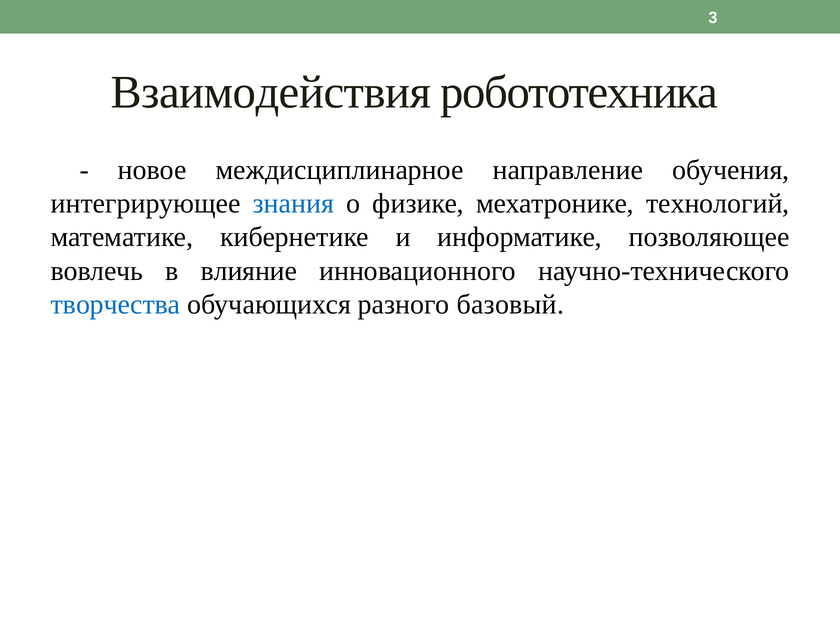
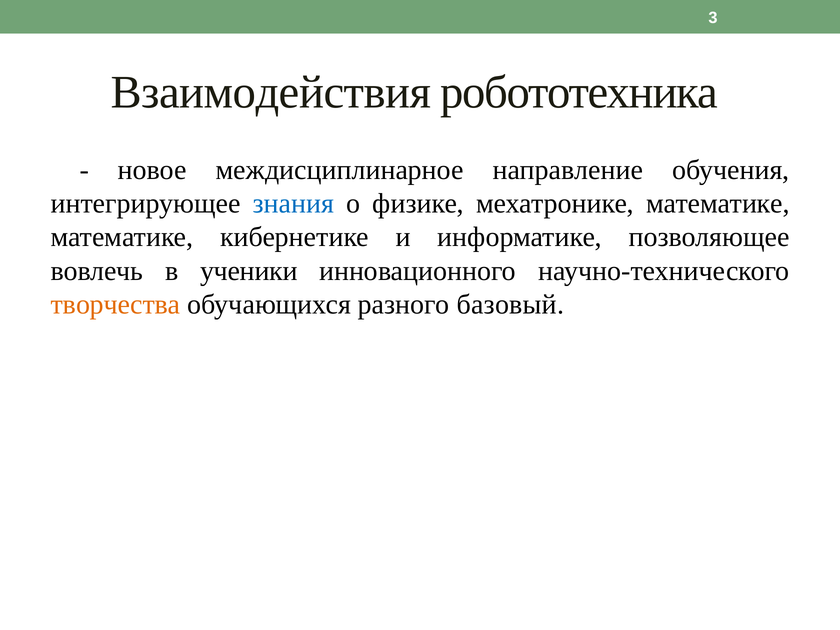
мехатронике технологий: технологий -> математике (718, 204)
влияние: влияние -> ученики (249, 271)
творчества colour: blue -> orange (115, 304)
